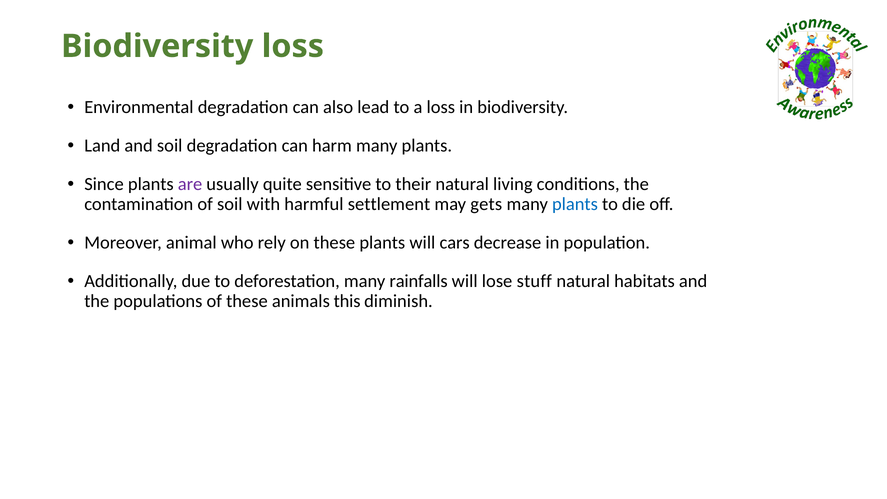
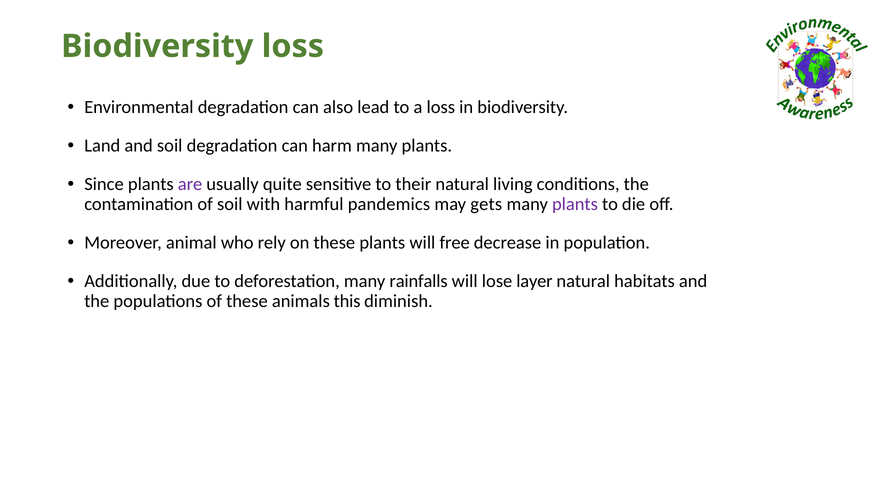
settlement: settlement -> pandemics (389, 204)
plants colour: blue -> purple (575, 204)
cars: cars -> free (455, 243)
stuff: stuff -> layer (534, 281)
